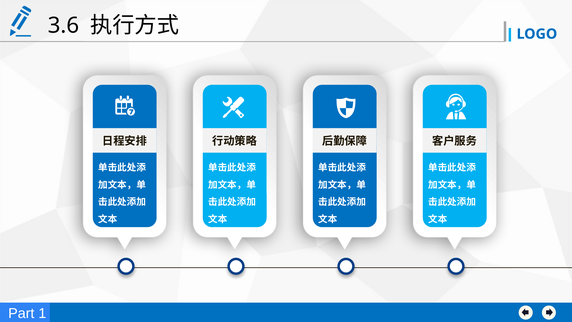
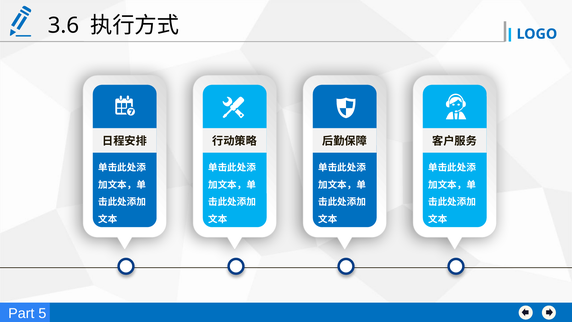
1: 1 -> 5 (42, 313)
